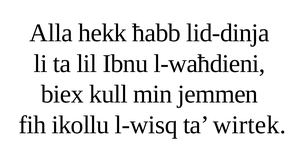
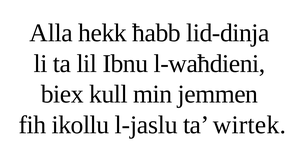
l-wisq: l-wisq -> l-jaslu (146, 125)
